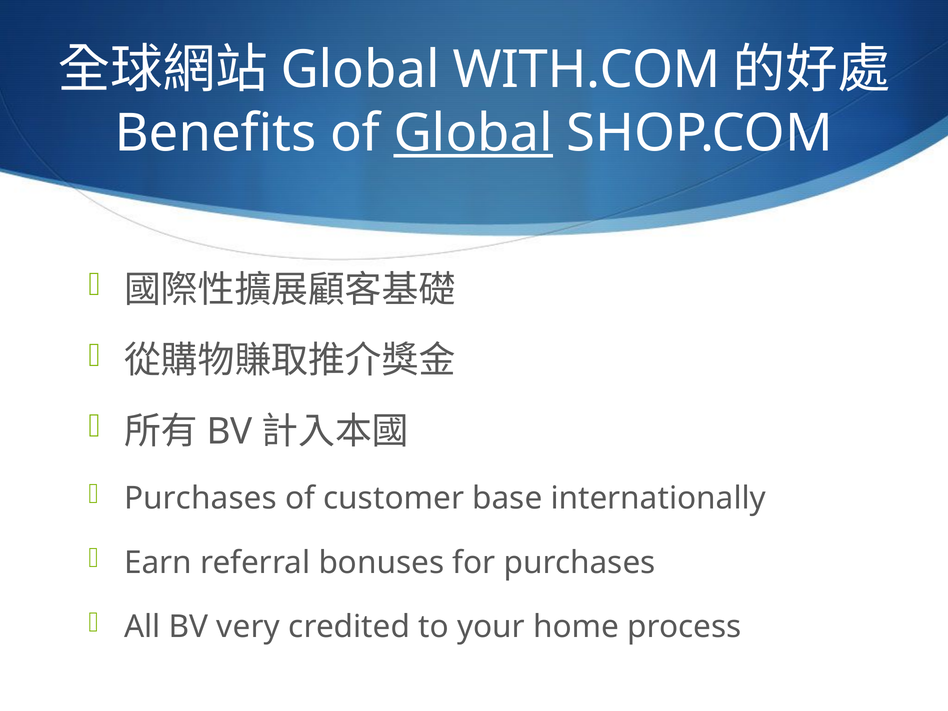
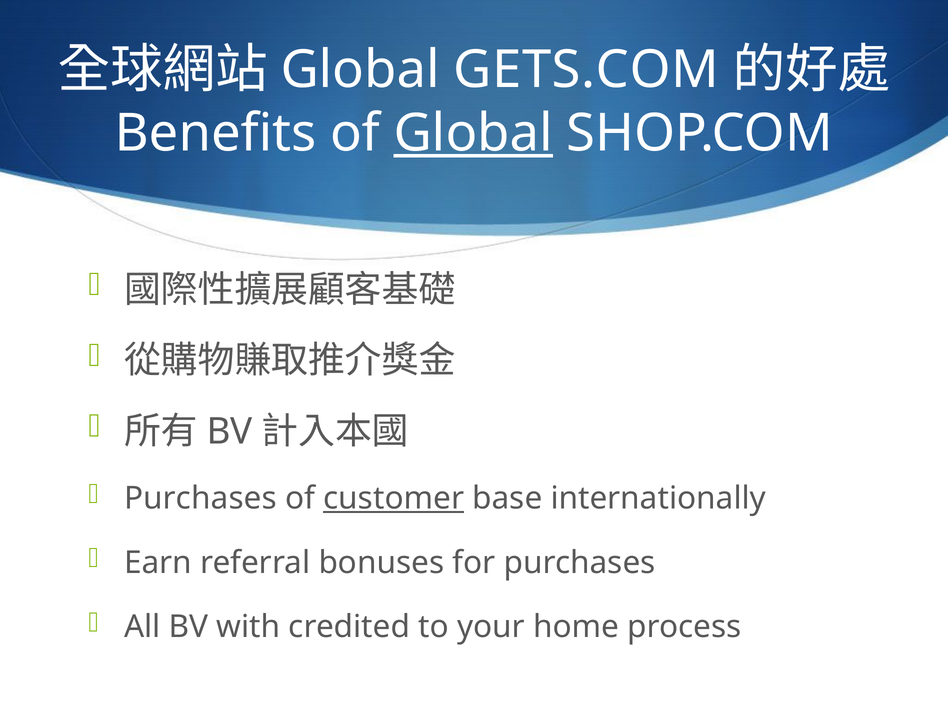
WITH.COM: WITH.COM -> GETS.COM (586, 70)
customer underline: none -> present (394, 498)
very: very -> with (248, 627)
